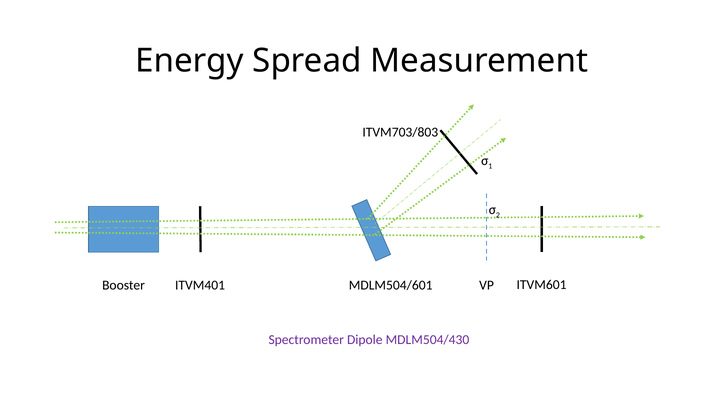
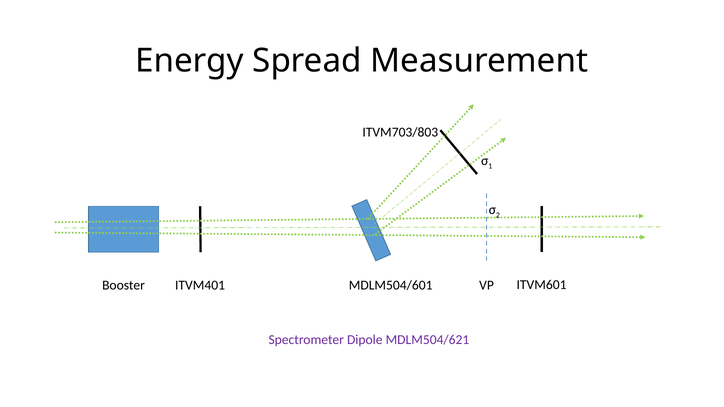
MDLM504/430: MDLM504/430 -> MDLM504/621 (427, 340)
